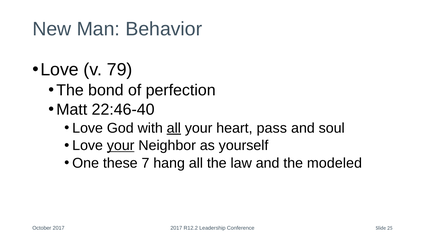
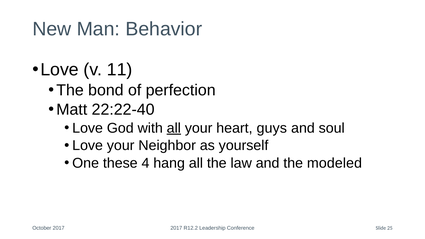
79: 79 -> 11 (120, 70)
22:46-40: 22:46-40 -> 22:22-40 (123, 110)
pass: pass -> guys (272, 128)
your underline: present -> none (121, 146)
7: 7 -> 4 (145, 163)
